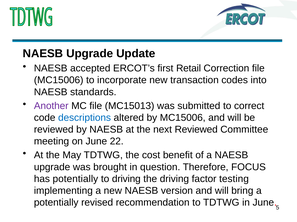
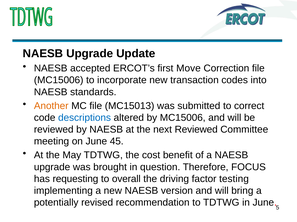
Retail: Retail -> Move (188, 69)
Another colour: purple -> orange (51, 106)
22: 22 -> 45 (117, 142)
has potentially: potentially -> requesting (75, 179)
to driving: driving -> overall (126, 179)
